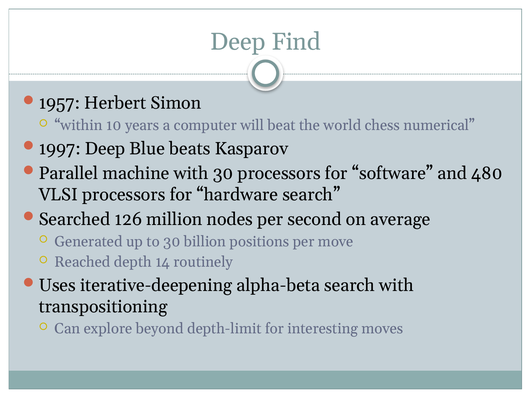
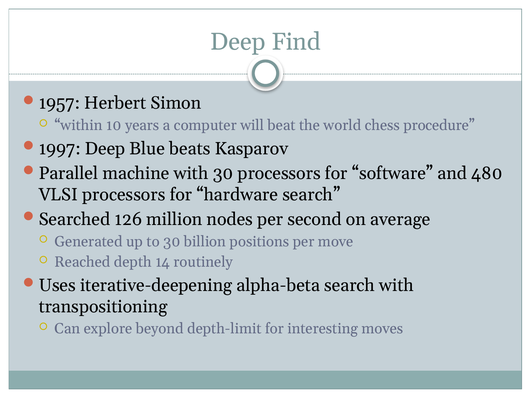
numerical: numerical -> procedure (439, 125)
